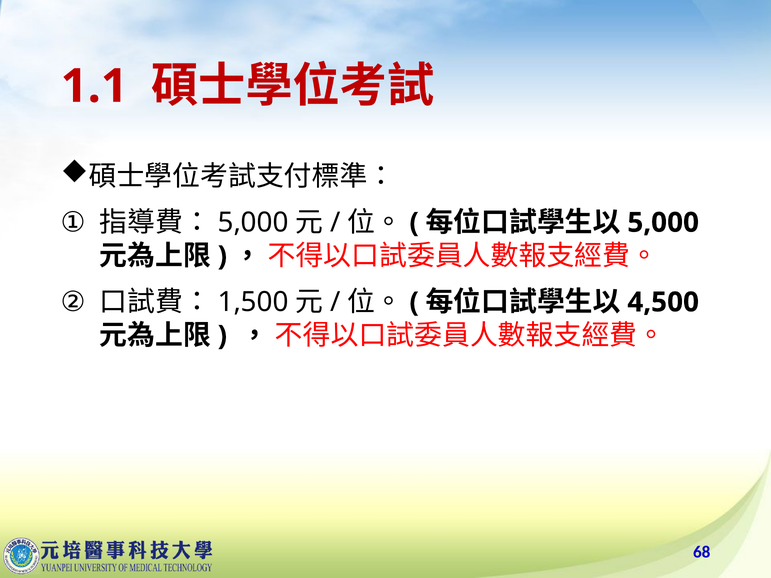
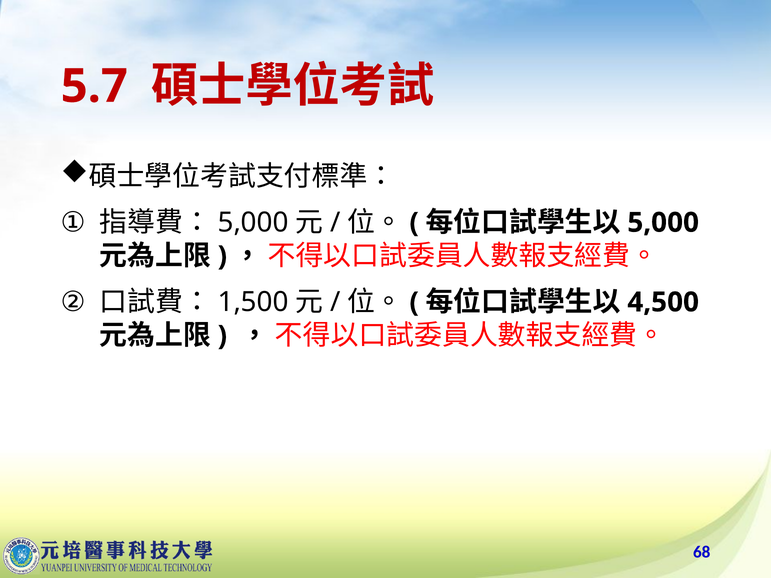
1.1: 1.1 -> 5.7 (94, 86)
